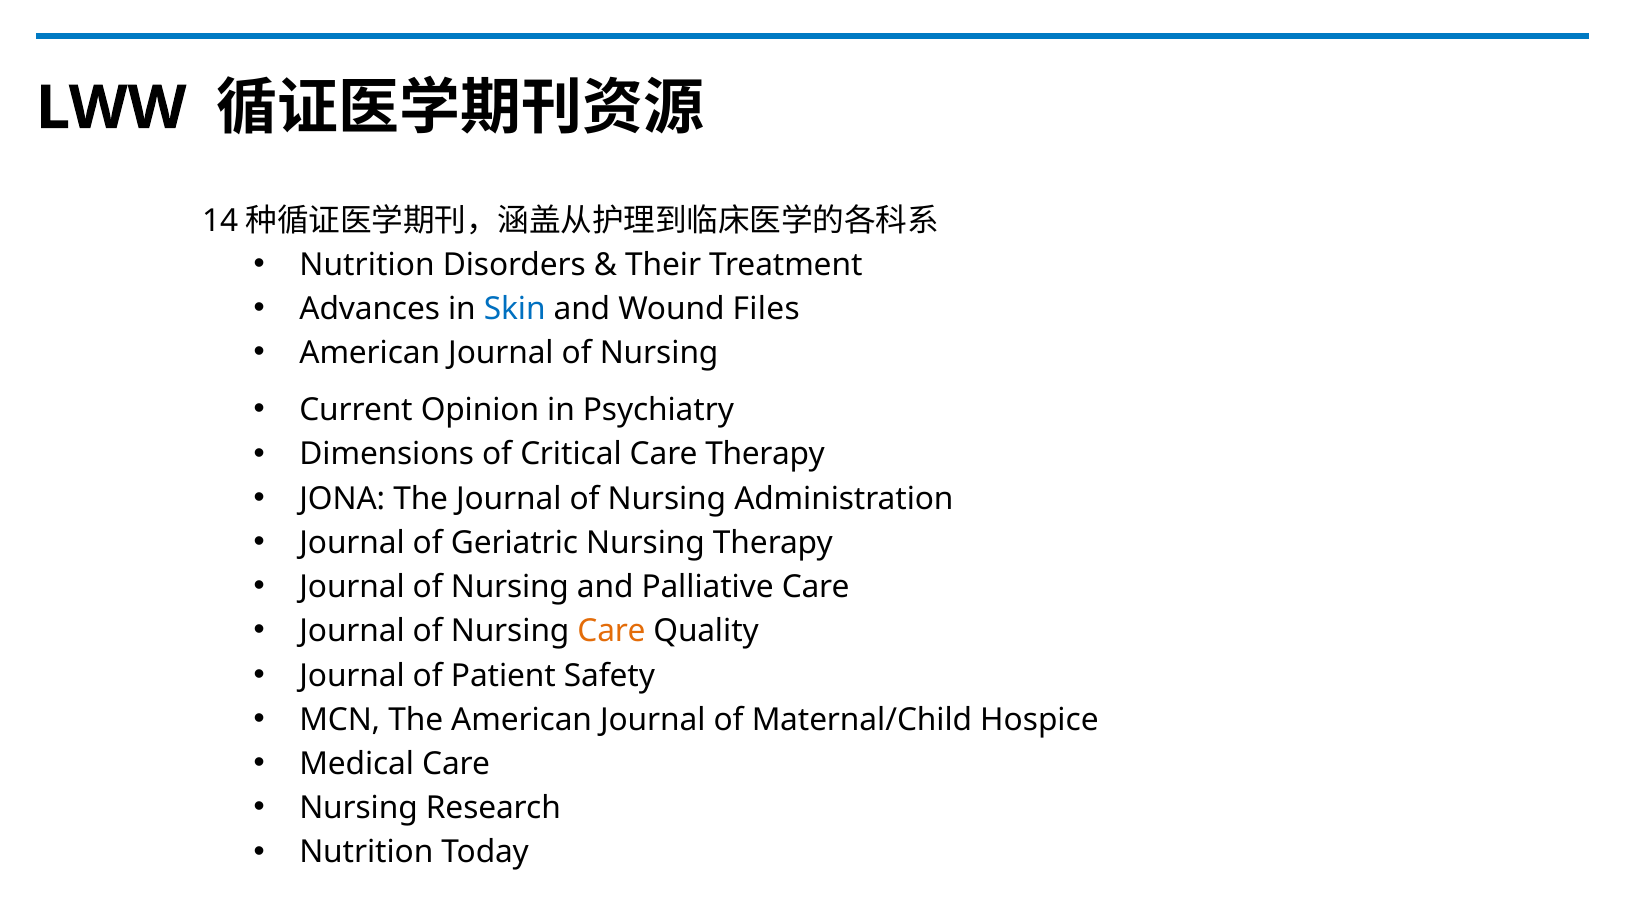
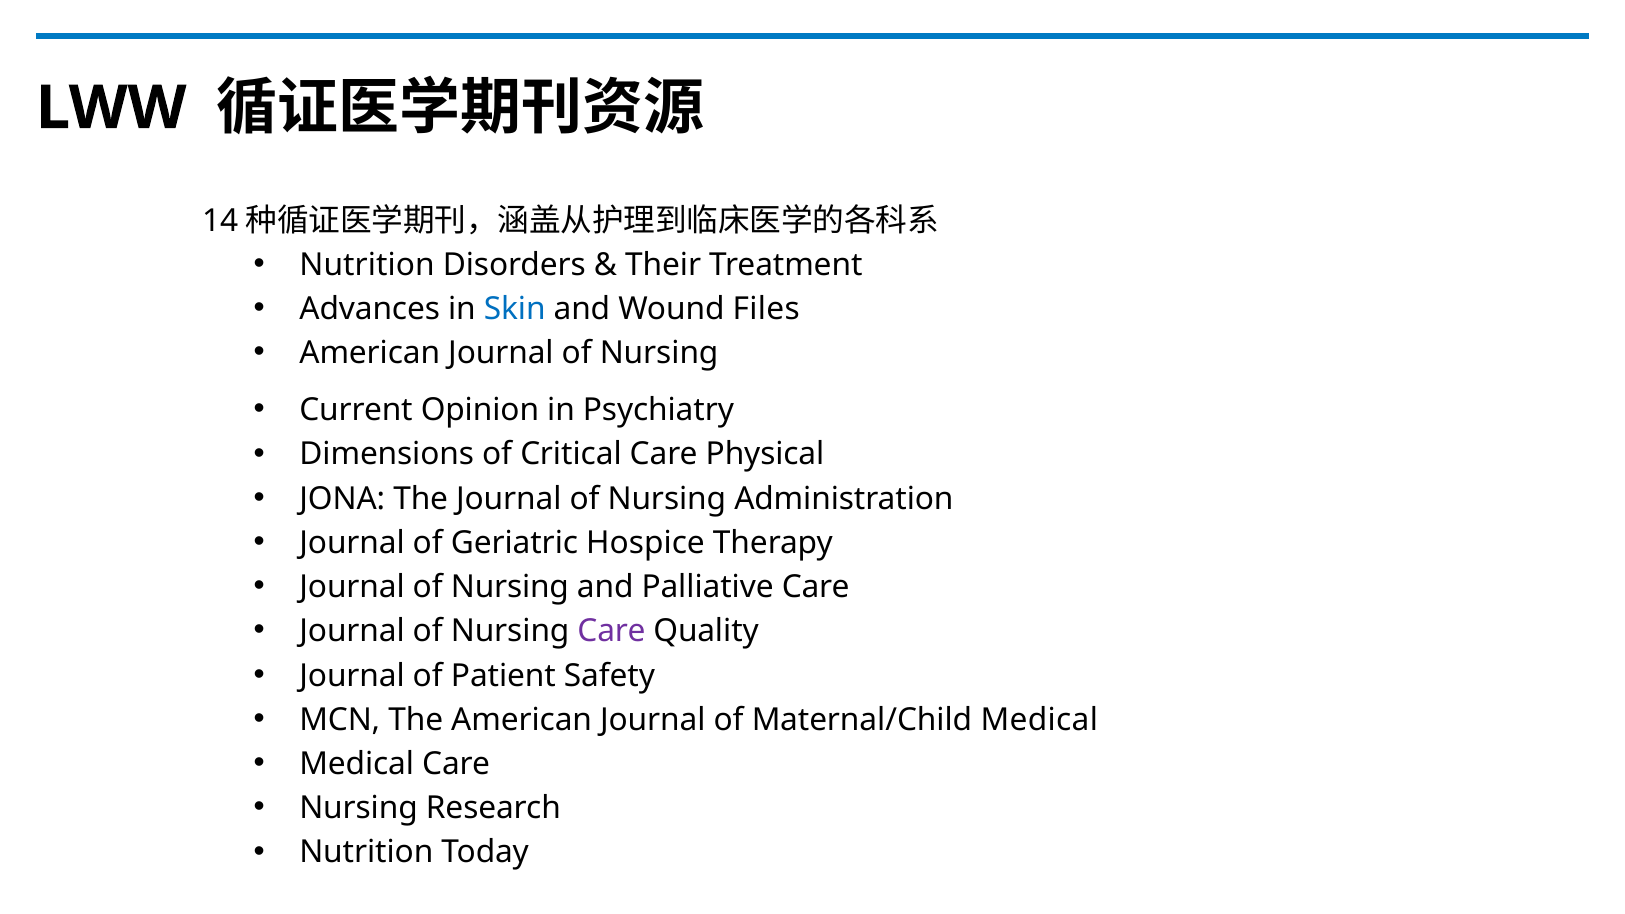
Care Therapy: Therapy -> Physical (765, 454)
Geriatric Nursing: Nursing -> Hospice (646, 543)
Care colour: orange -> purple (611, 631)
Maternal/Child Hospice: Hospice -> Medical (1039, 720)
